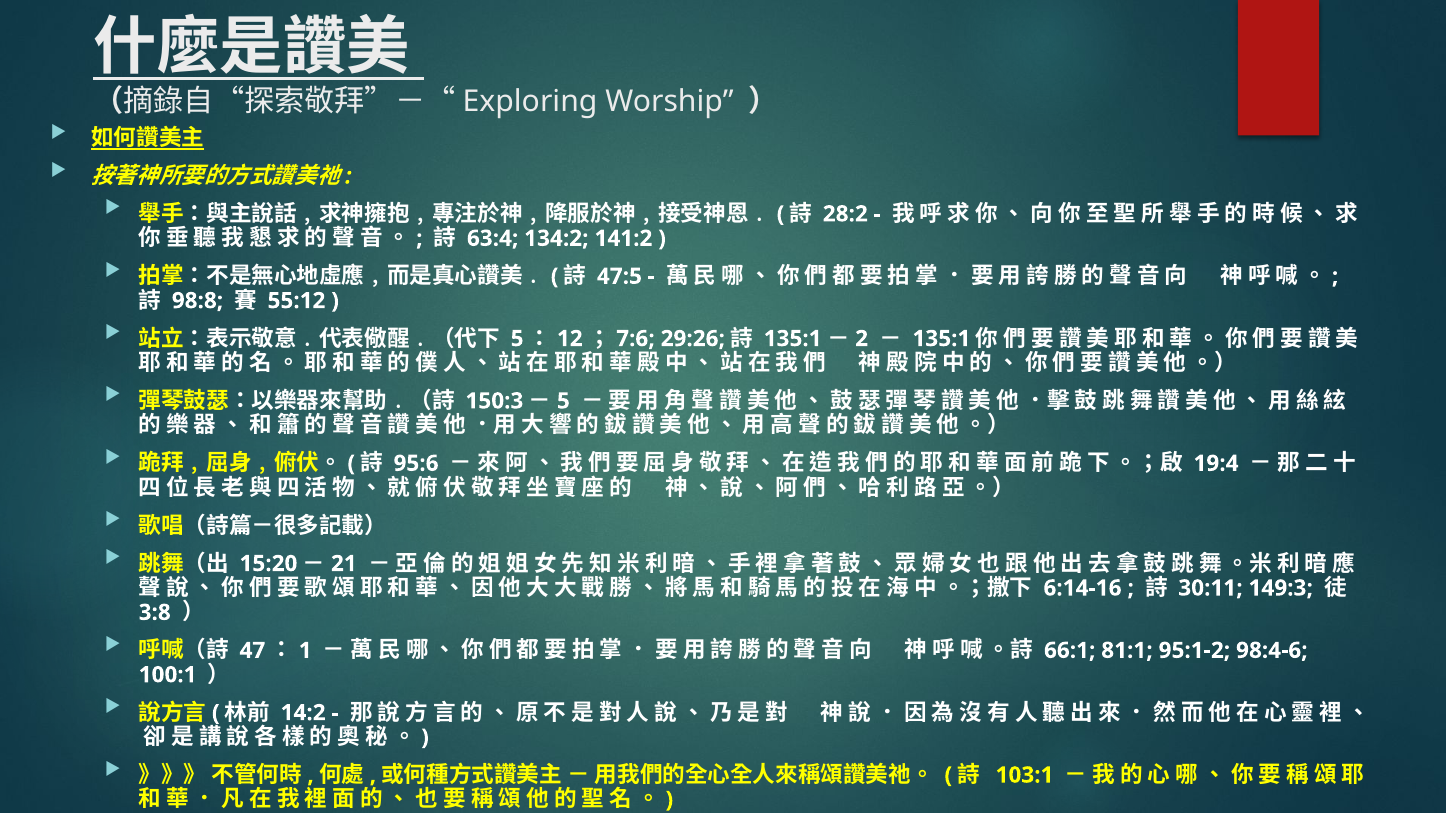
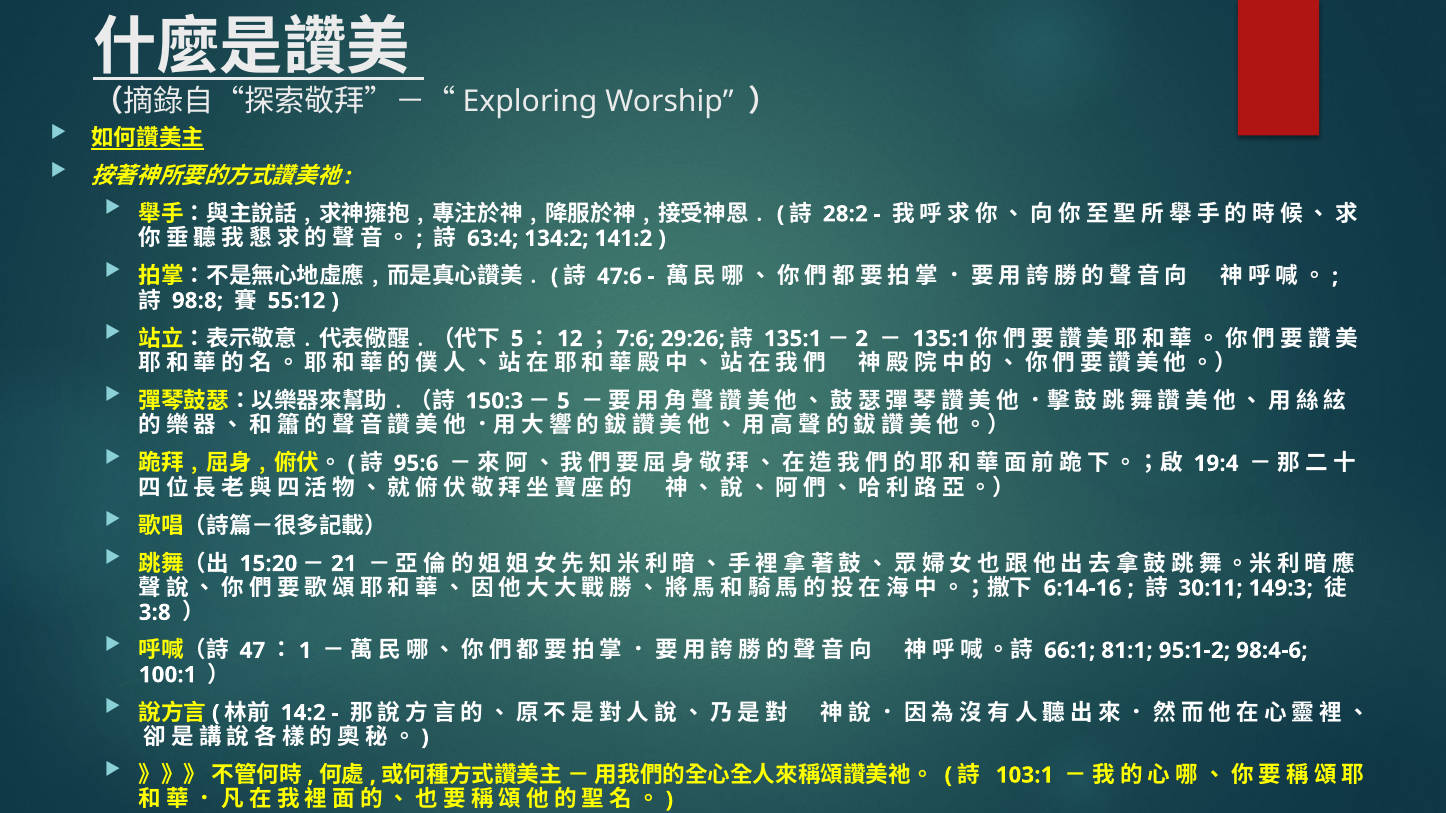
47:5: 47:5 -> 47:6 (619, 276)
